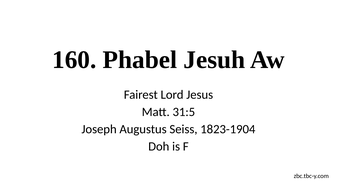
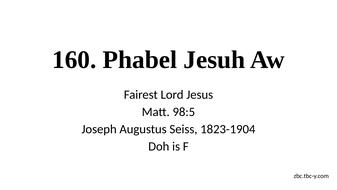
31:5: 31:5 -> 98:5 (184, 112)
